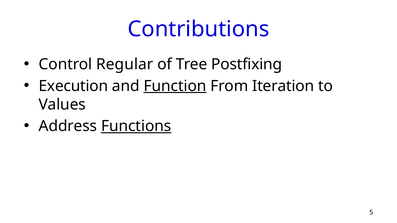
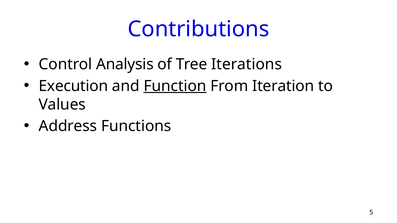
Regular: Regular -> Analysis (125, 64)
Postfixing: Postfixing -> Iterations (247, 64)
Functions underline: present -> none (136, 126)
